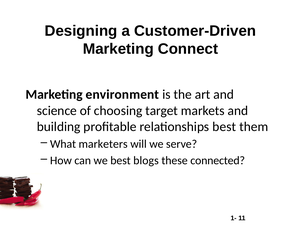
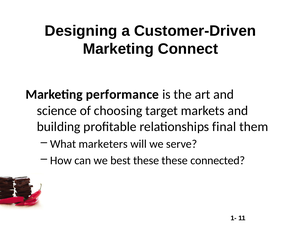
environment: environment -> performance (122, 94)
relationships best: best -> final (224, 127)
best blogs: blogs -> these (146, 160)
